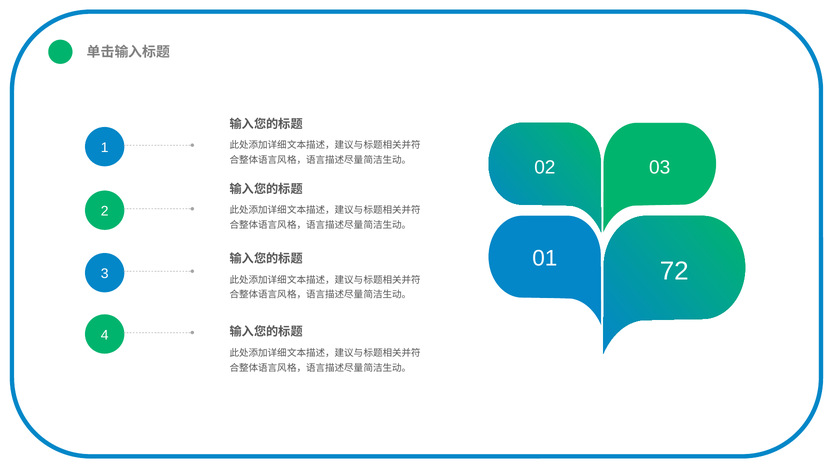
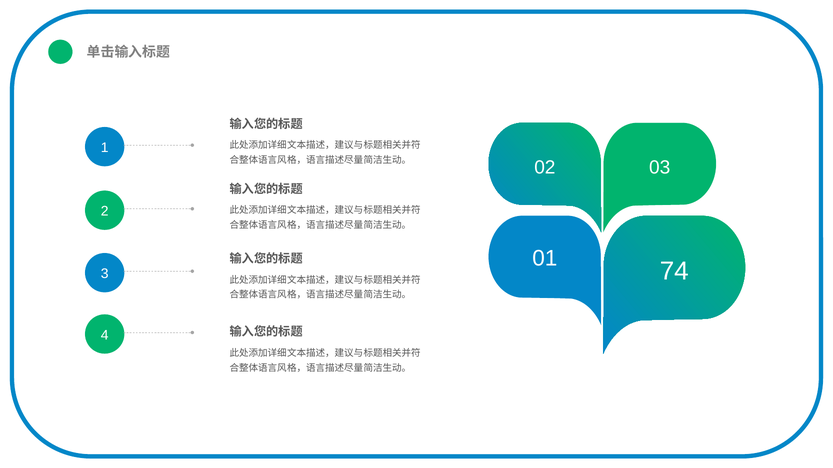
72: 72 -> 74 (674, 271)
